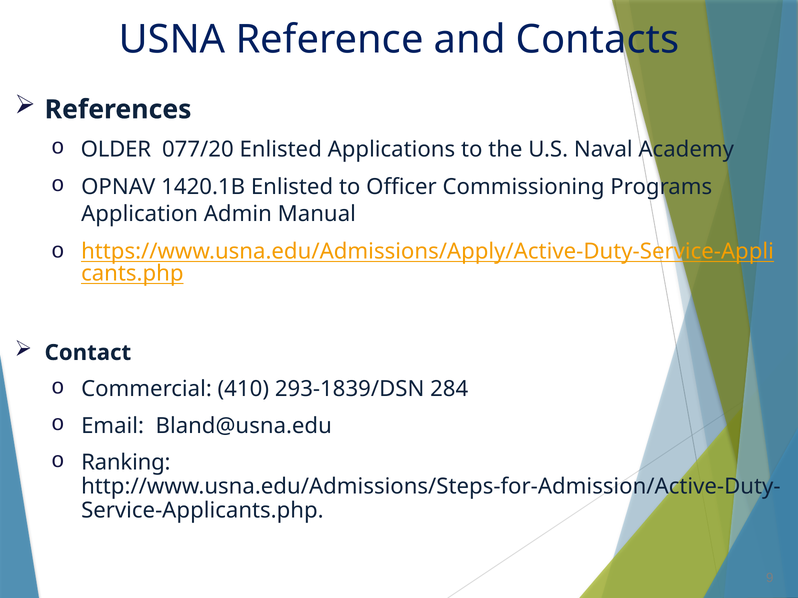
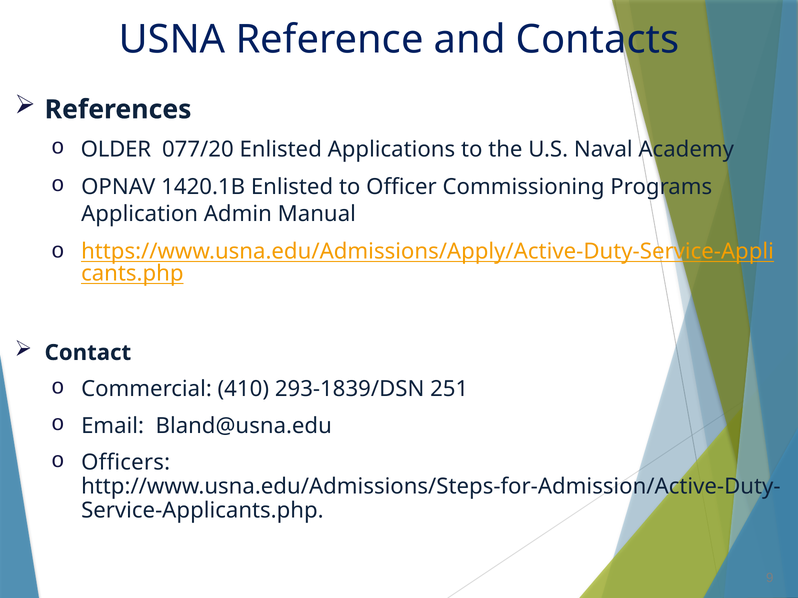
284: 284 -> 251 (449, 389)
Ranking: Ranking -> Officers (126, 463)
